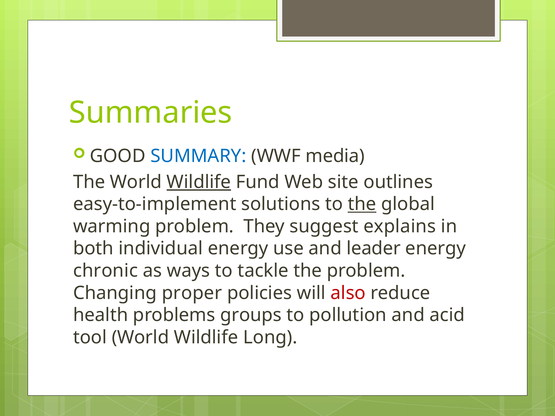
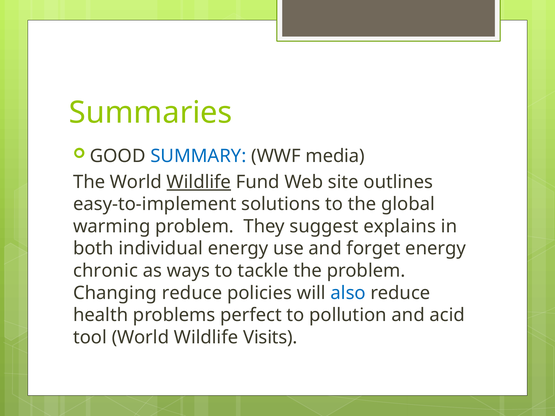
the underline: present -> none (362, 204)
leader: leader -> forget (374, 249)
Changing proper: proper -> reduce (192, 293)
also colour: red -> blue (348, 293)
groups: groups -> perfect (251, 315)
Long: Long -> Visits (270, 338)
